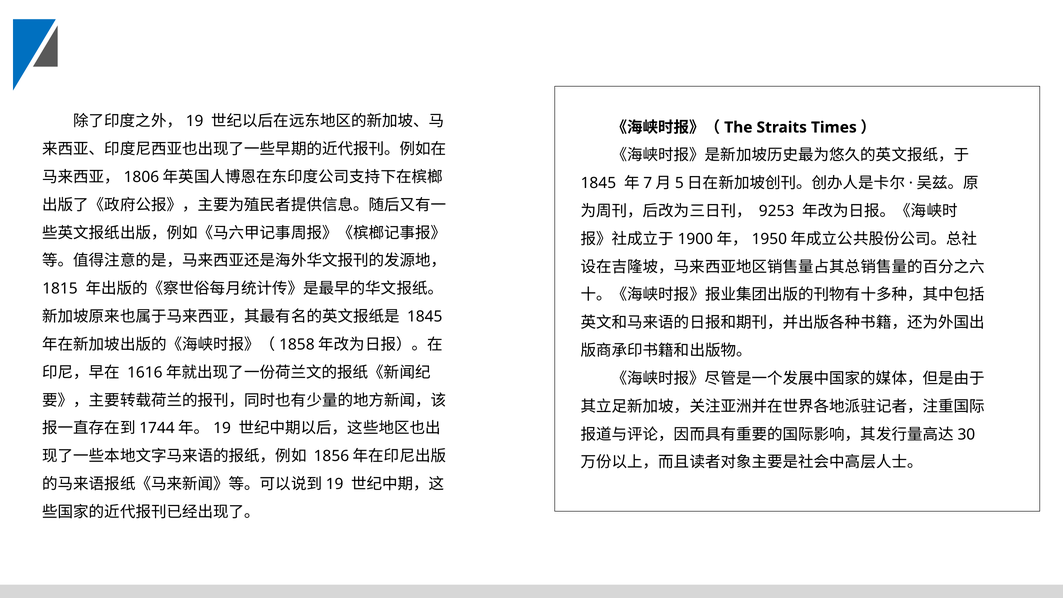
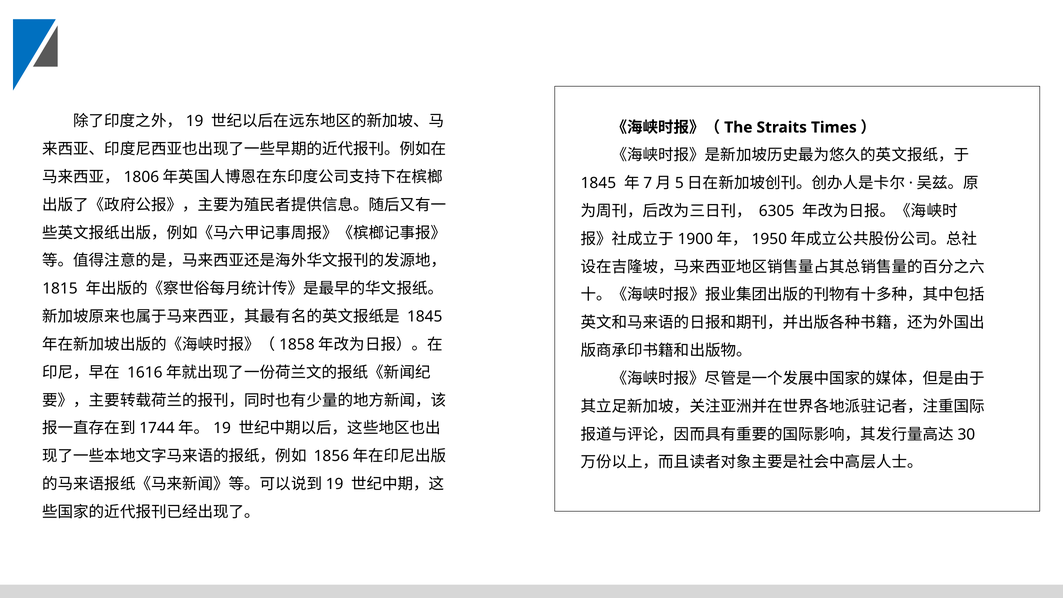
9253: 9253 -> 6305 (777, 211)
